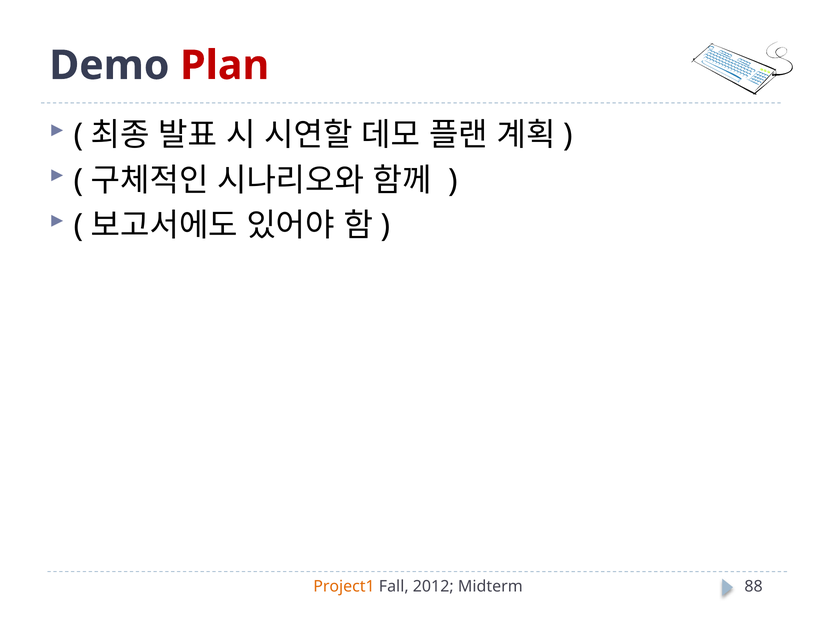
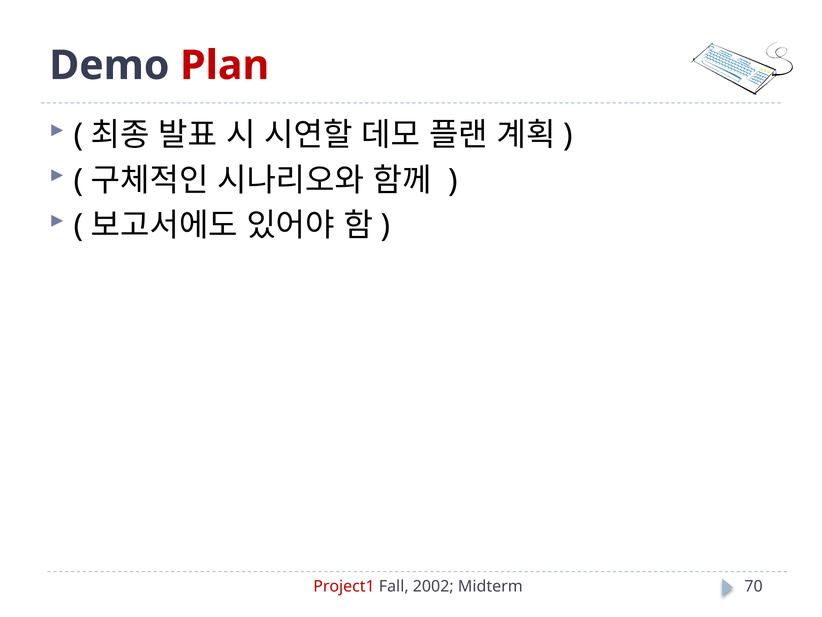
Project1 colour: orange -> red (344, 586)
2012: 2012 -> 2002 (433, 586)
88: 88 -> 70 (754, 586)
